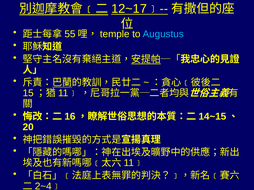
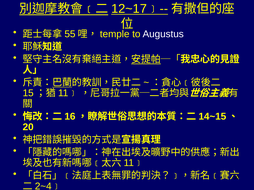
Augustus colour: light blue -> white (163, 34)
